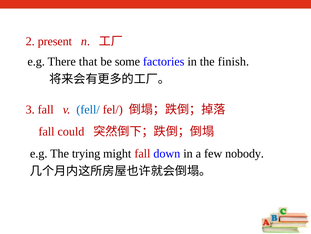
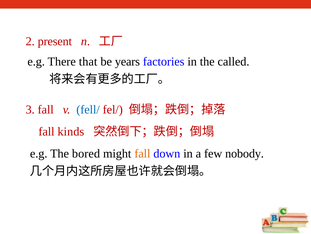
some: some -> years (127, 61)
finish: finish -> called (234, 61)
could: could -> kinds (71, 131)
trying: trying -> bored (86, 153)
fall colour: red -> orange (142, 153)
